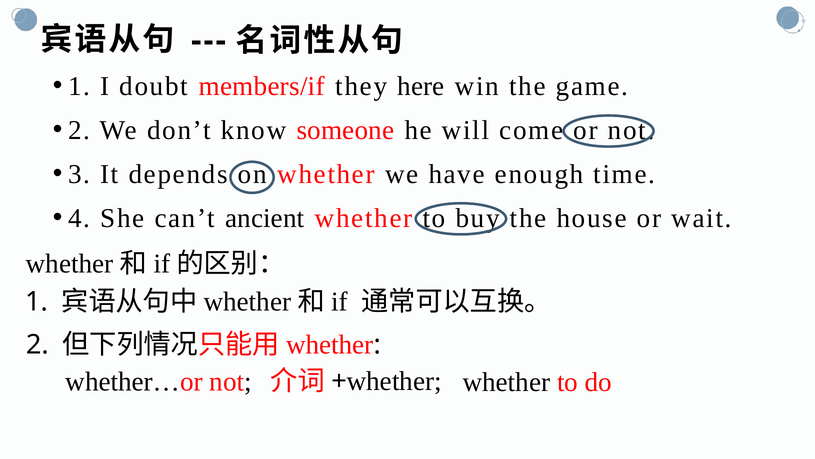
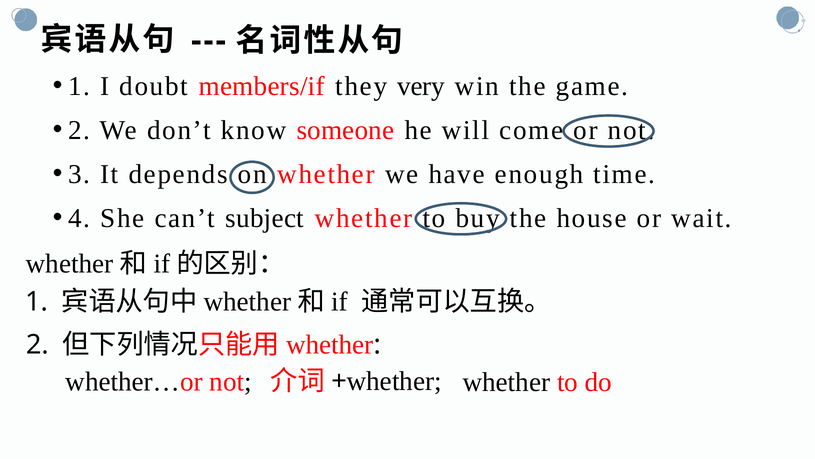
here: here -> very (421, 86)
ancient: ancient -> subject (265, 218)
